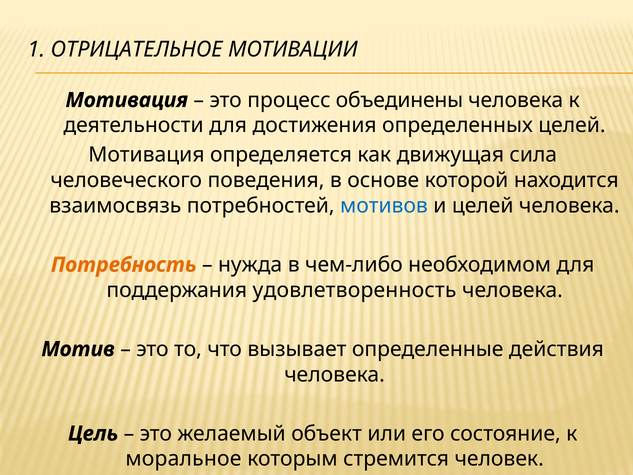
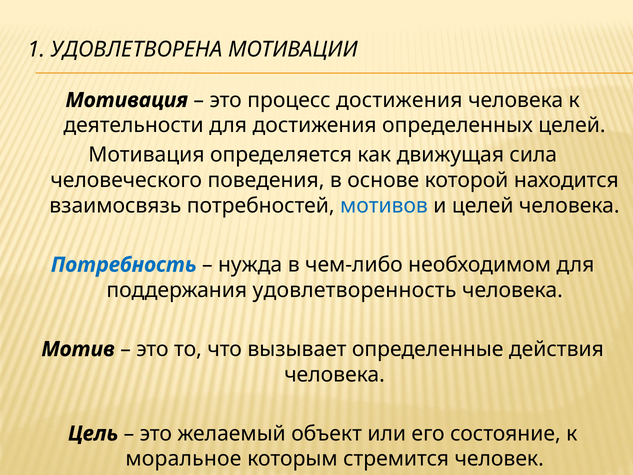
ОТРИЦАТЕЛЬНОЕ: ОТРИЦАТЕЛЬНОЕ -> УДОВЛЕТВОРЕНА (137, 49)
процесс объединены: объединены -> достижения (399, 100)
Потребность colour: orange -> blue (124, 265)
